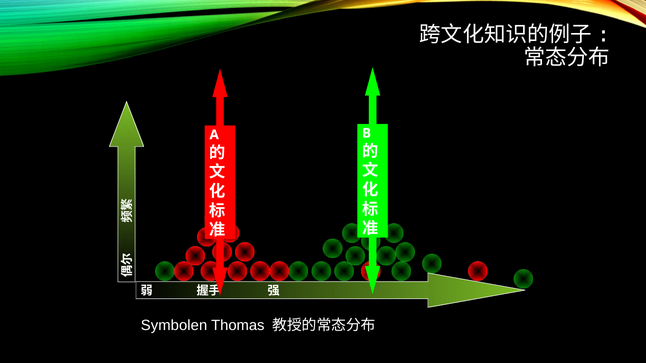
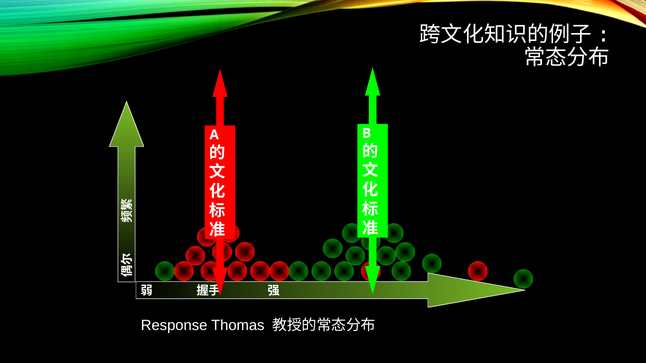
Symbolen: Symbolen -> Response (174, 326)
